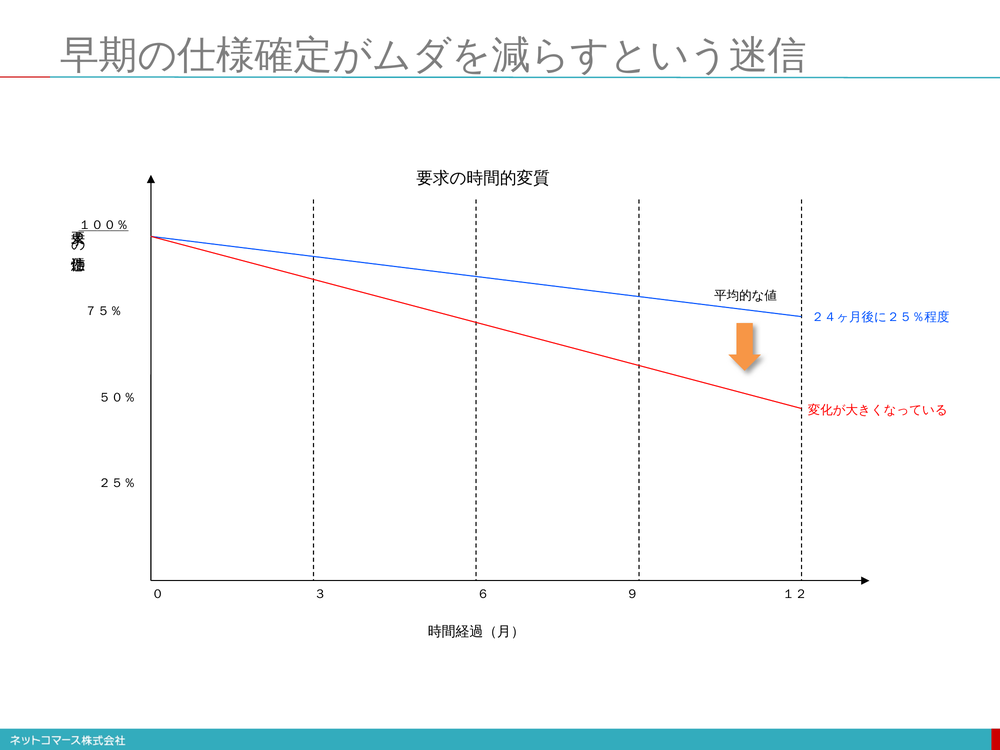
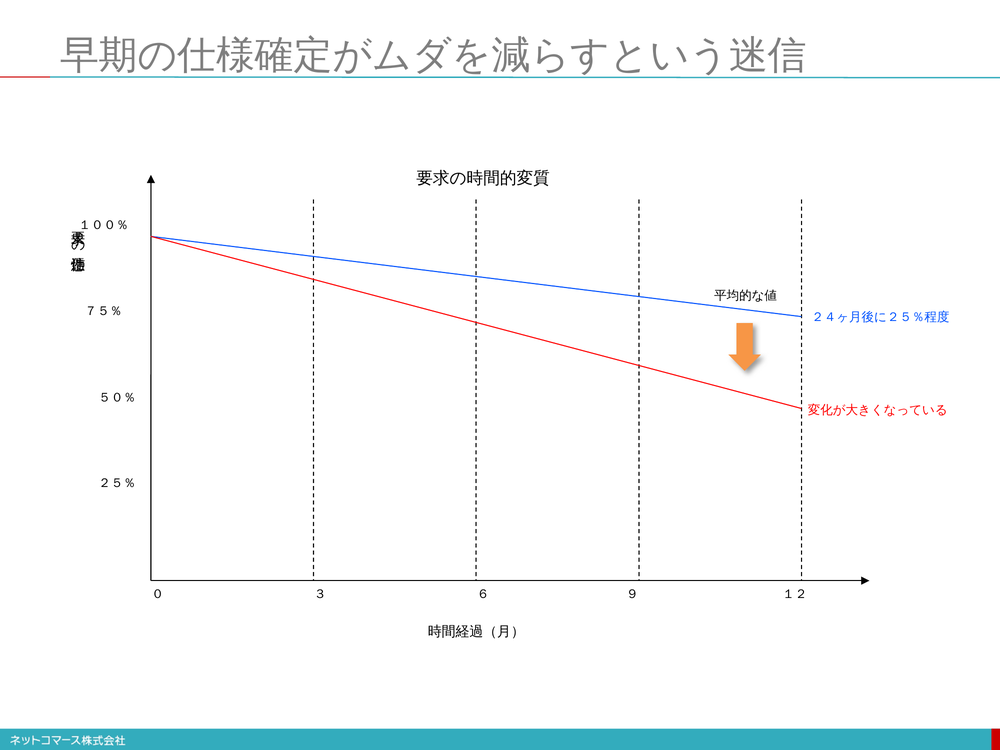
１００％ underline: present -> none (104, 225)
